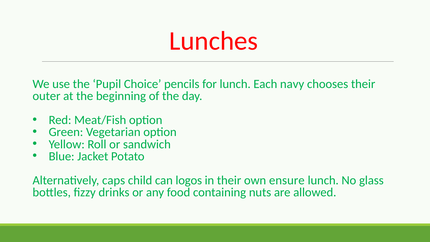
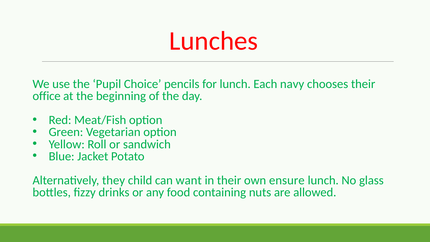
outer: outer -> office (47, 96)
caps: caps -> they (114, 180)
logos: logos -> want (189, 180)
